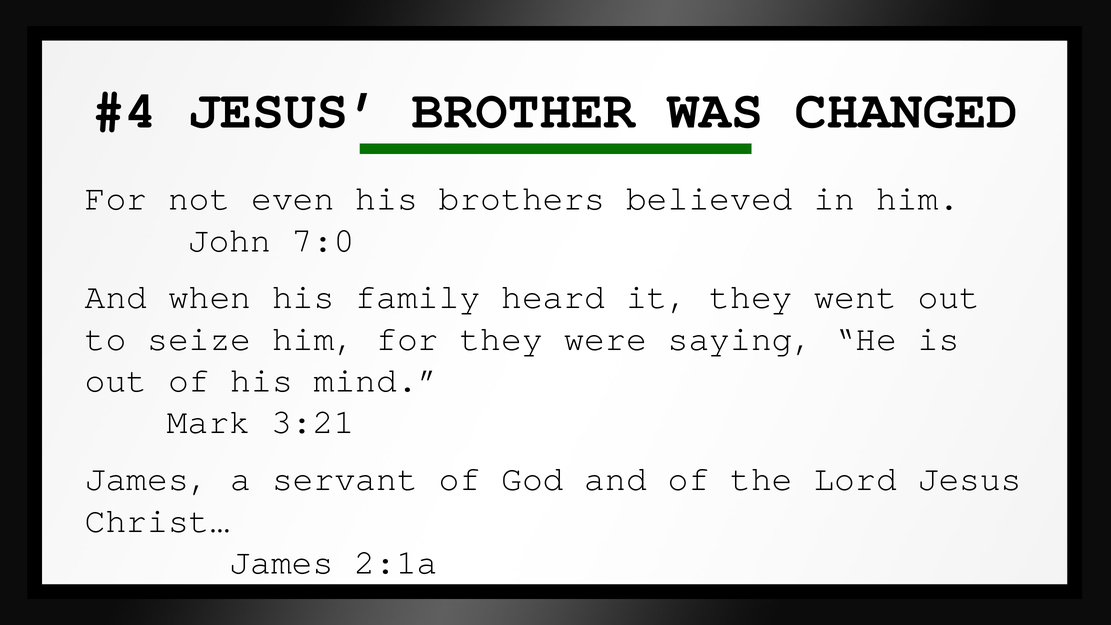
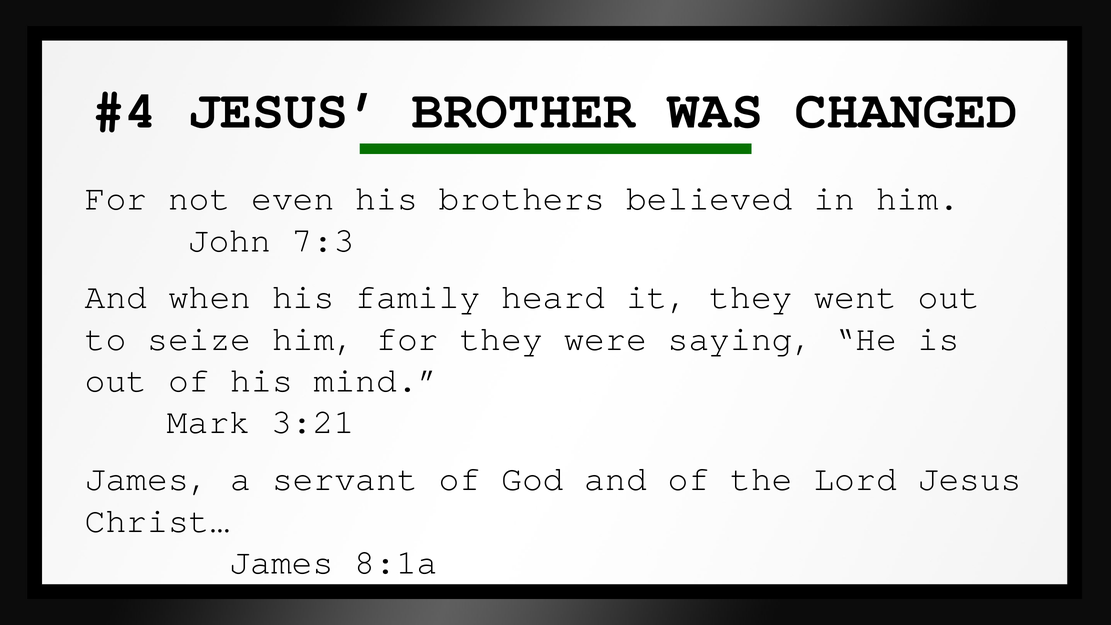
7:0: 7:0 -> 7:3 (323, 240)
2:1a: 2:1a -> 8:1a (396, 562)
